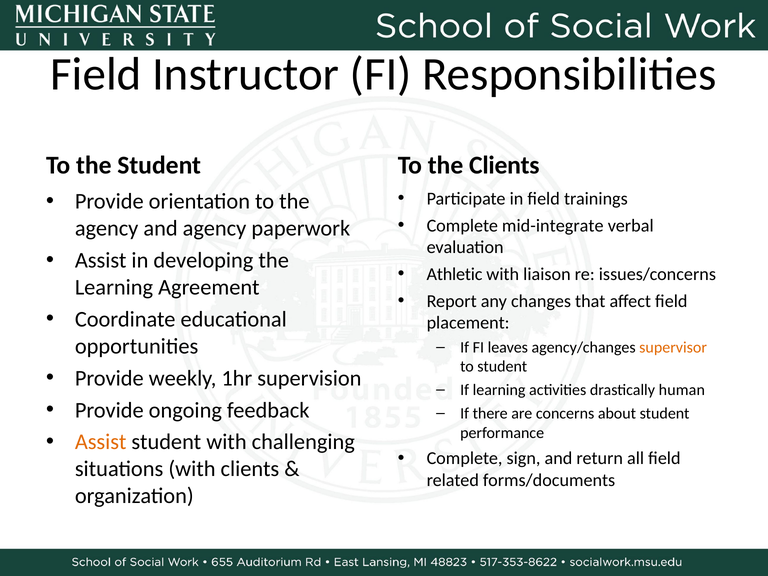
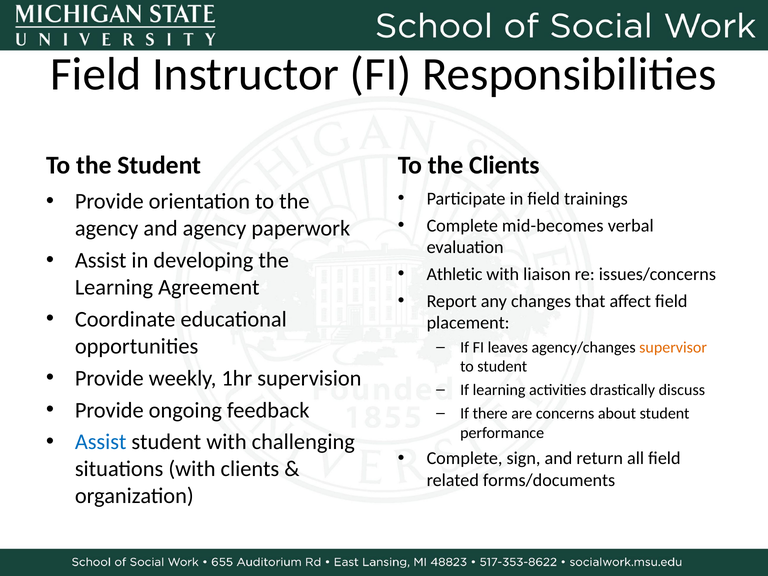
mid-integrate: mid-integrate -> mid-becomes (553, 226)
human: human -> discuss (682, 390)
Assist colour: orange -> blue (101, 442)
